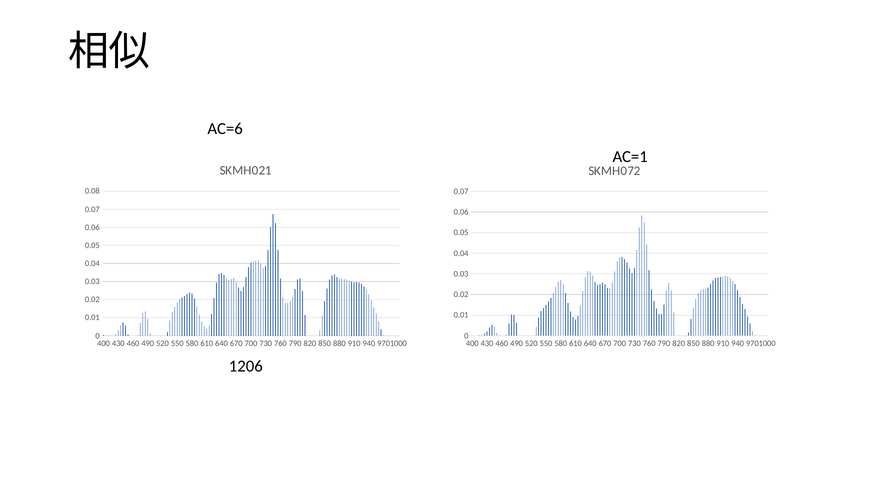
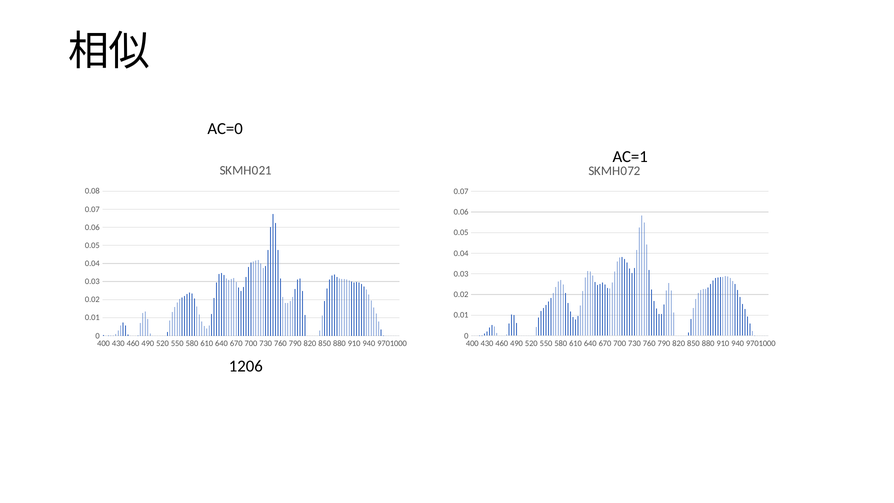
AC=6: AC=6 -> AC=0 (225, 129)
